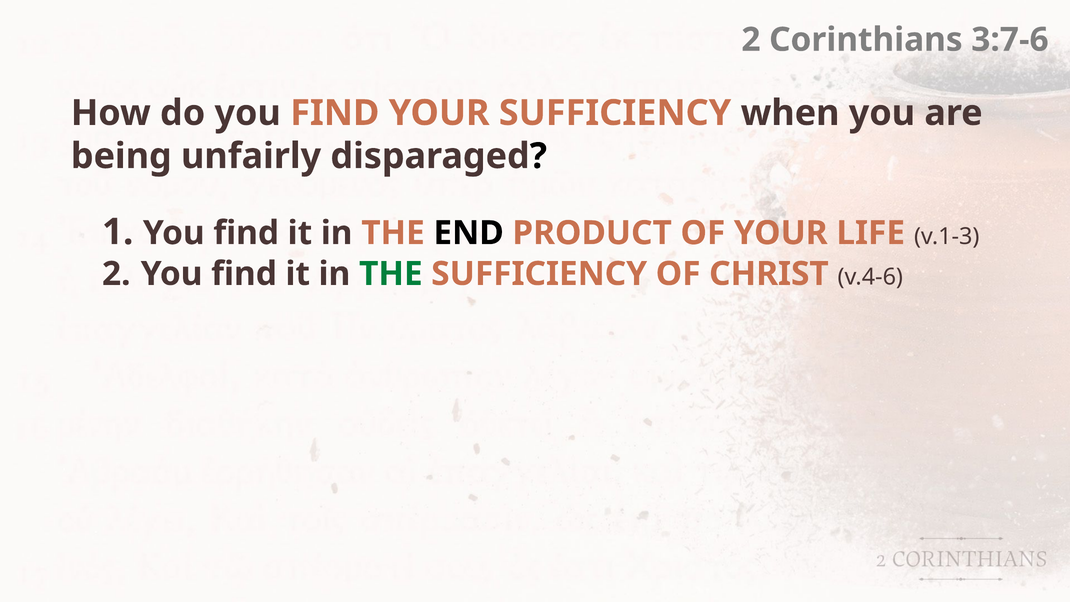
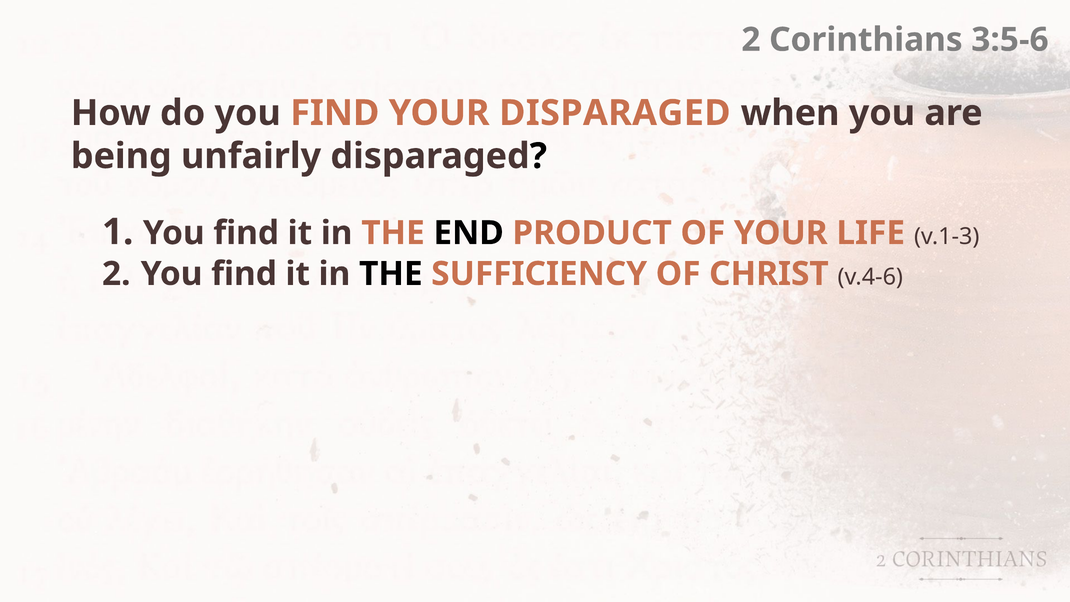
3:7-6: 3:7-6 -> 3:5-6 (1010, 40)
YOUR SUFFICIENCY: SUFFICIENCY -> DISPARAGED (615, 113)
THE colour: green -> black (391, 274)
